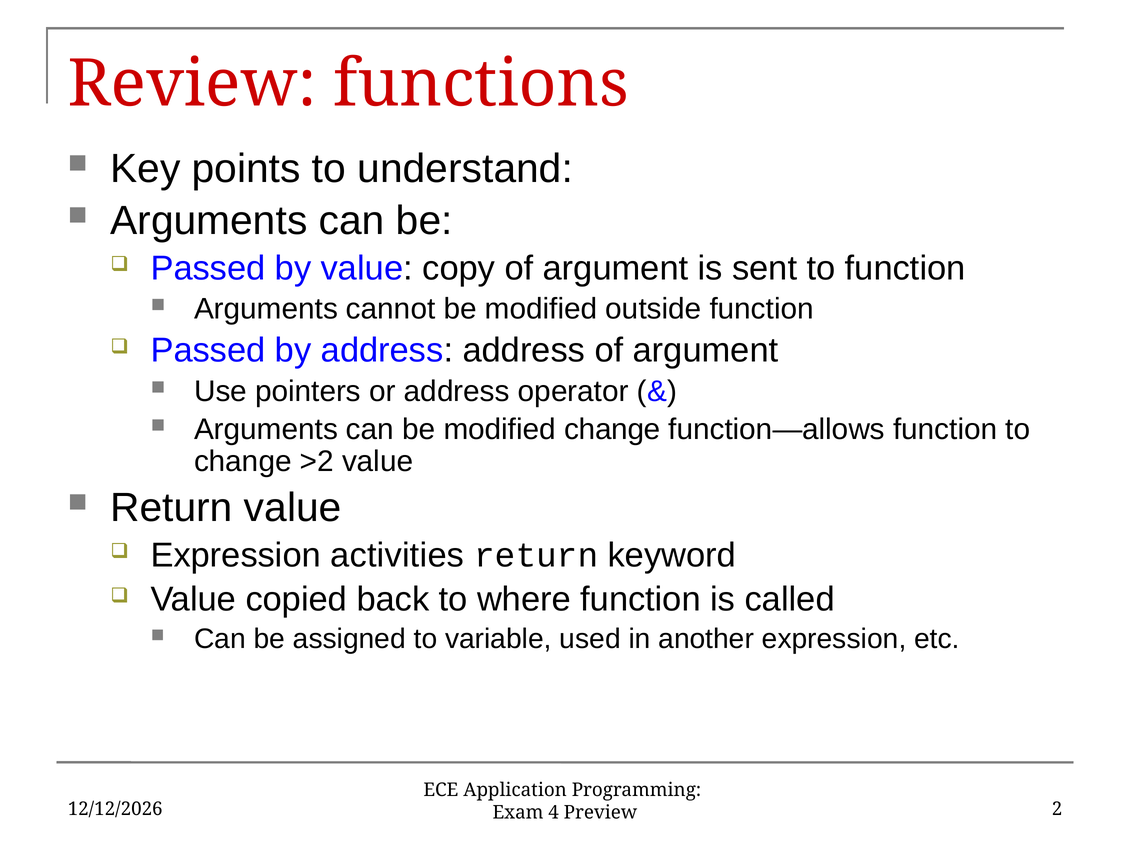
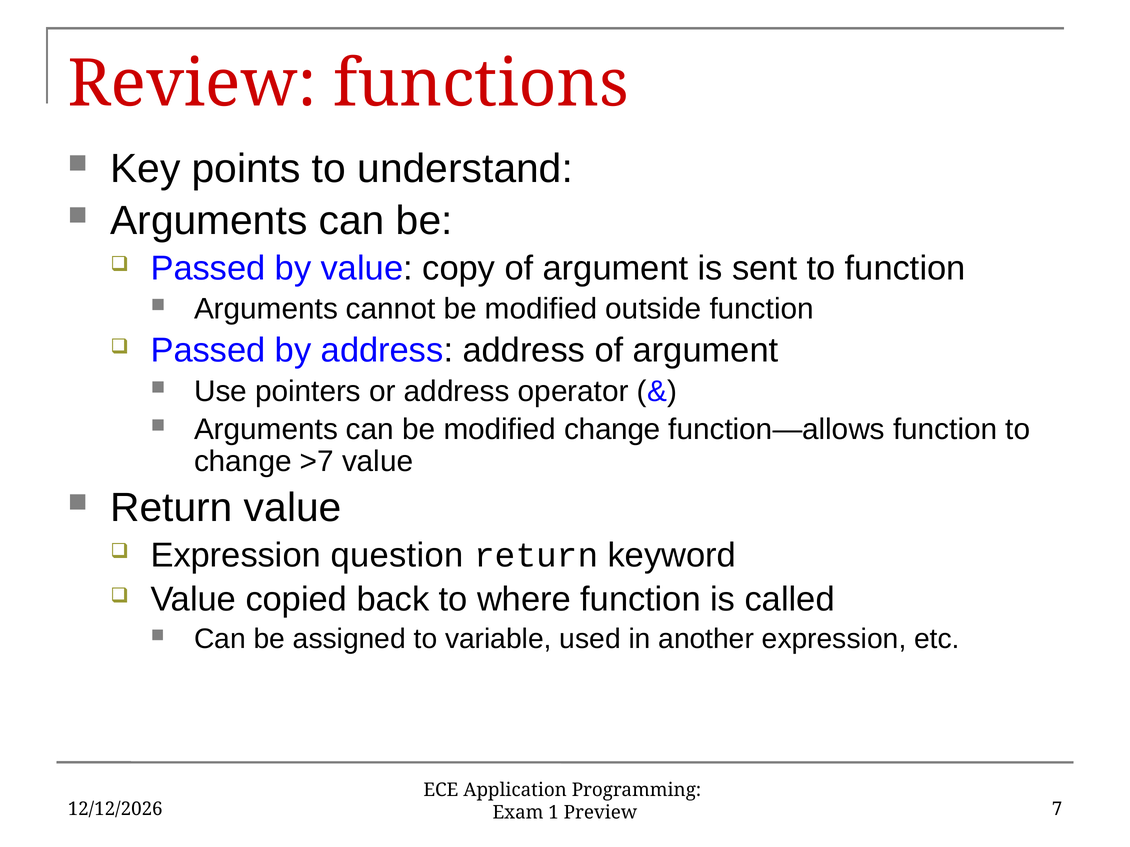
>2: >2 -> >7 (317, 462)
activities: activities -> question (397, 556)
4: 4 -> 1 (554, 813)
2: 2 -> 7 (1057, 809)
